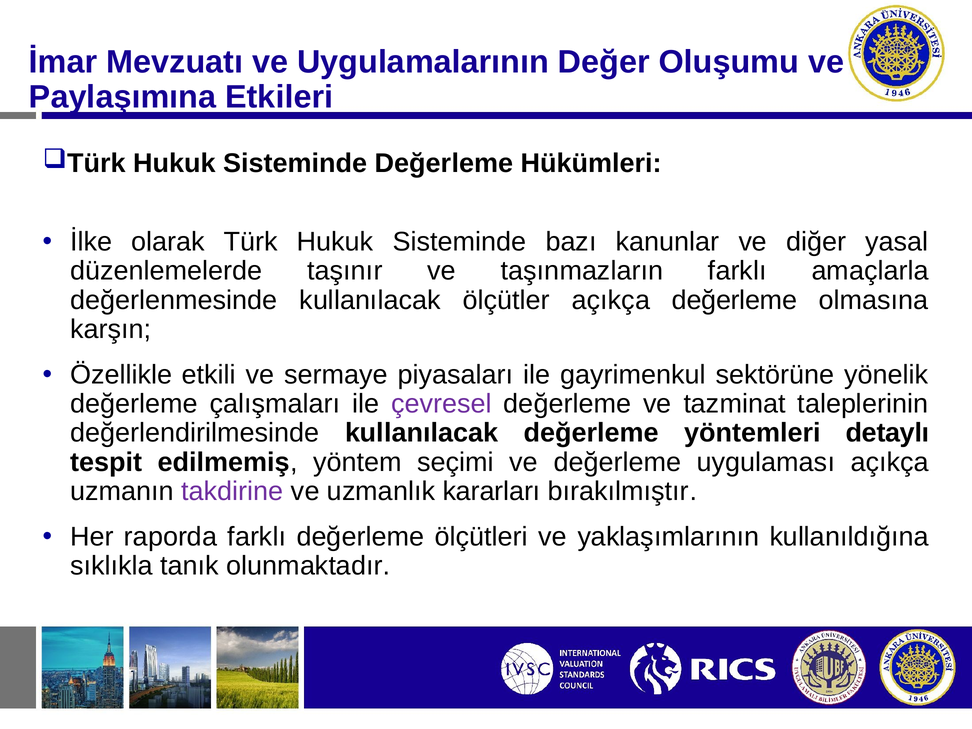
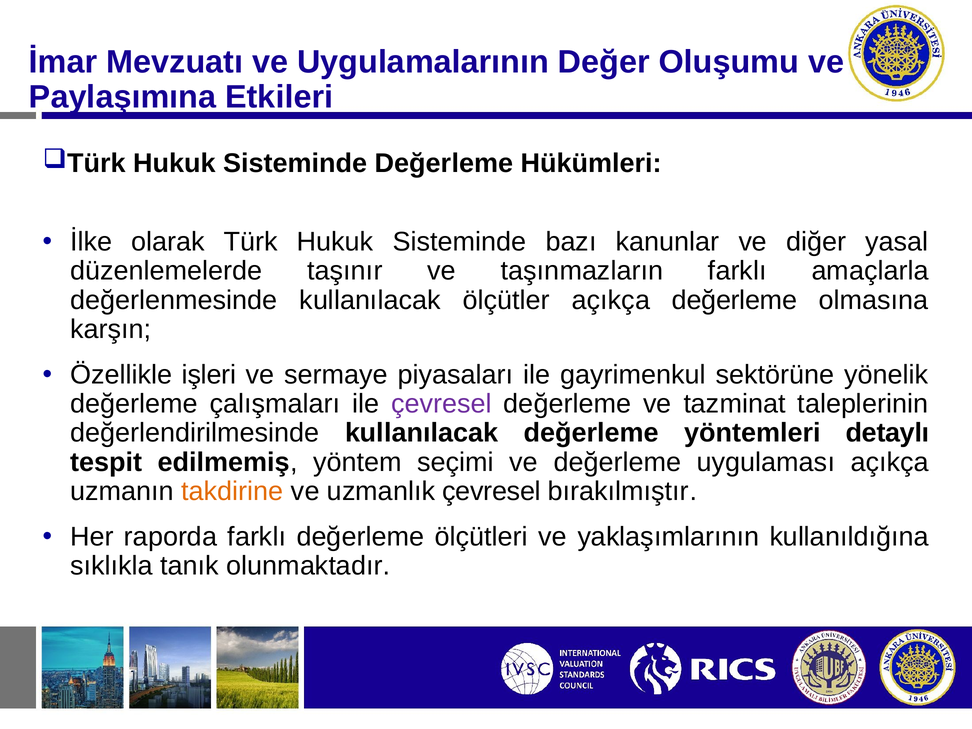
etkili: etkili -> işleri (209, 375)
takdirine colour: purple -> orange (232, 491)
uzmanlık kararları: kararları -> çevresel (492, 491)
